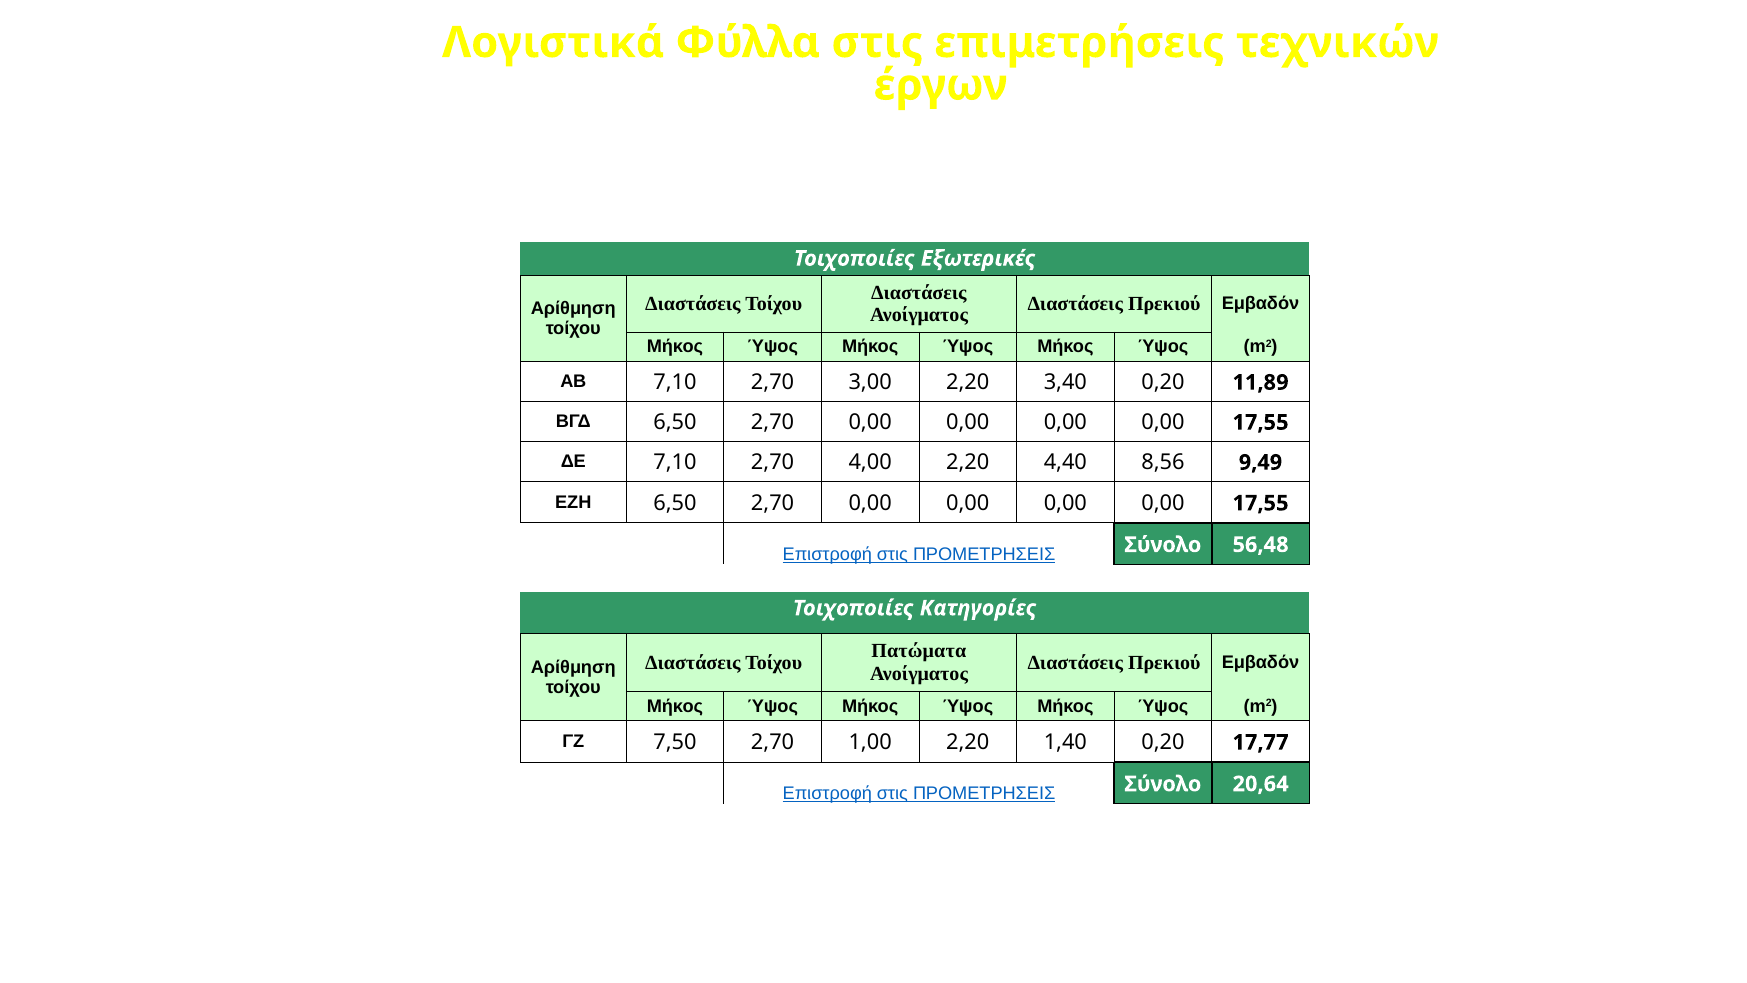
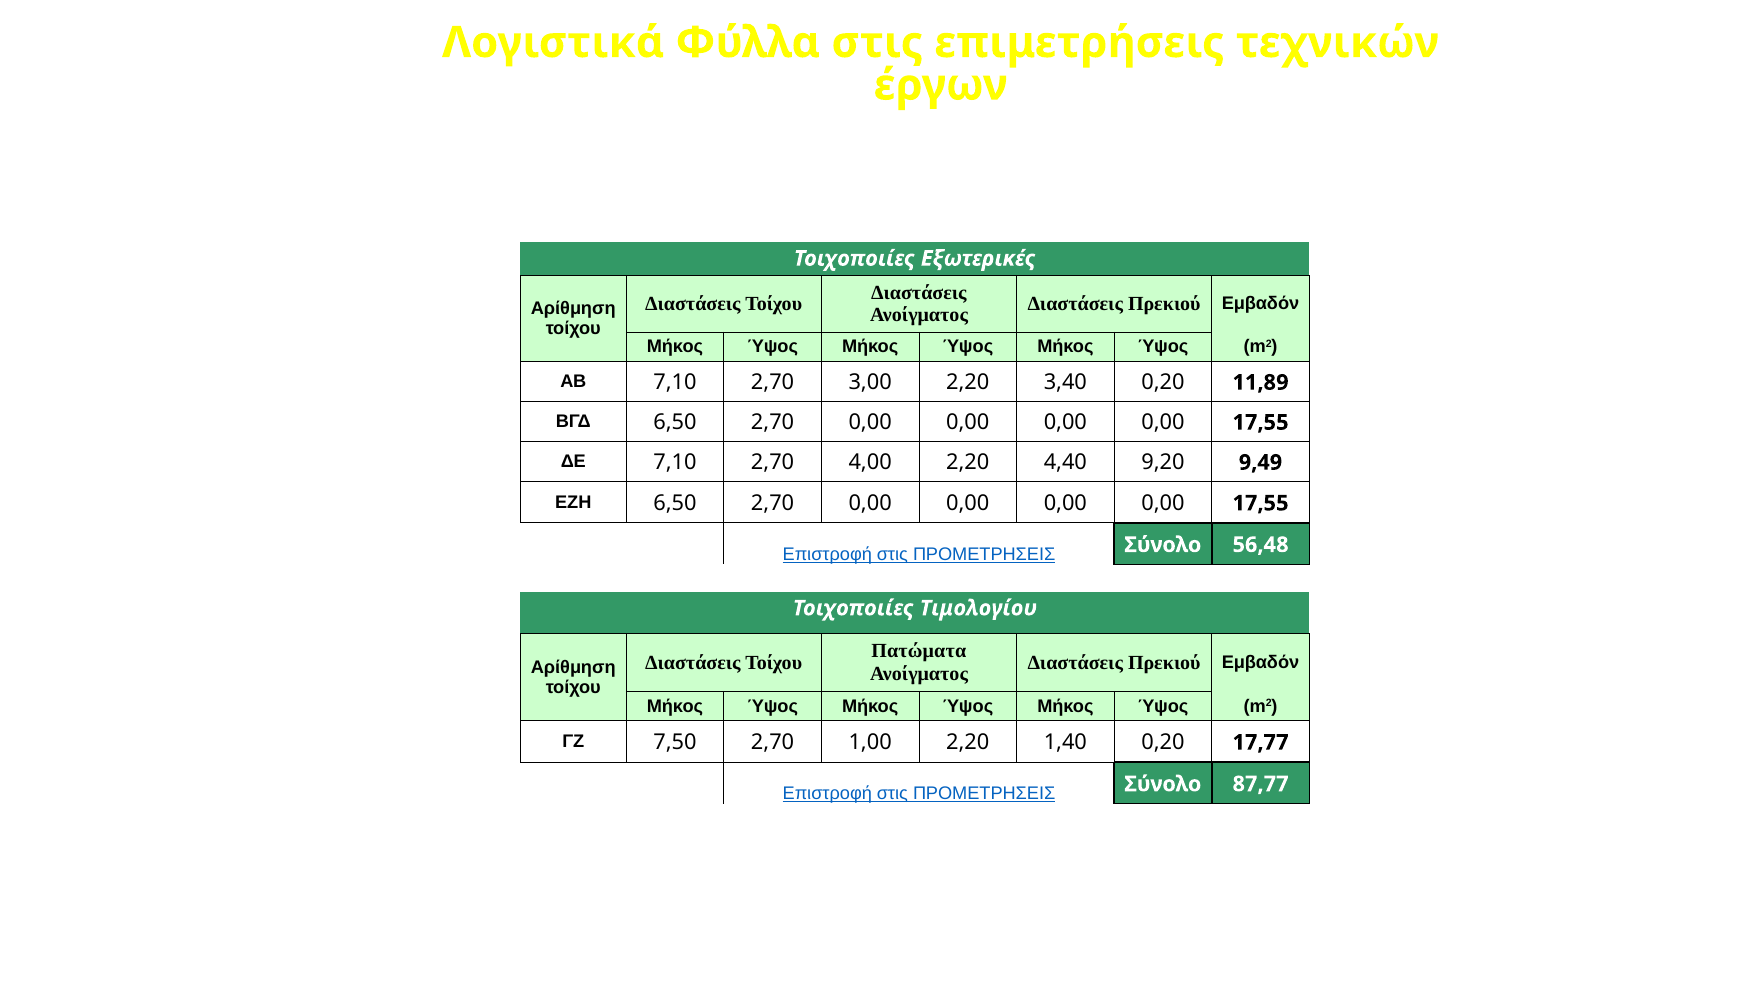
8,56: 8,56 -> 9,20 (1163, 462)
Κατηγορίες: Κατηγορίες -> Τιμολογίου (978, 608)
20,64: 20,64 -> 87,77 (1261, 784)
